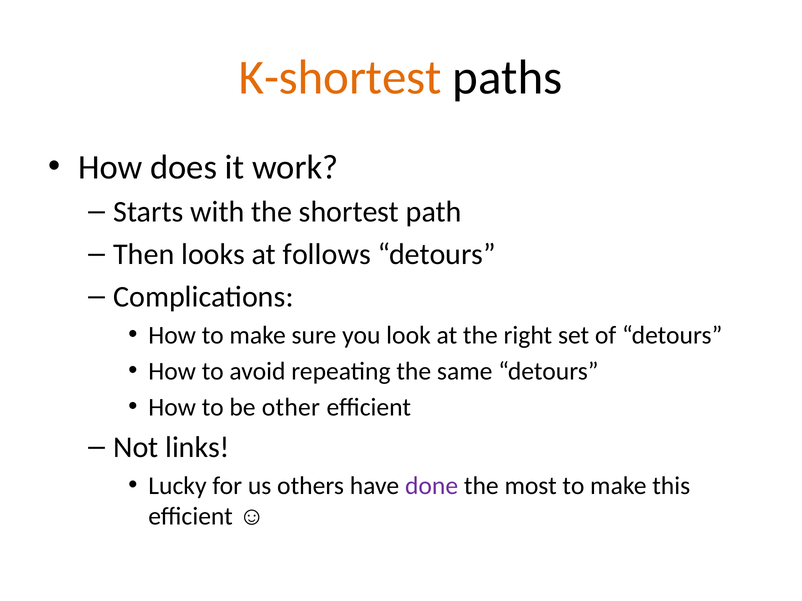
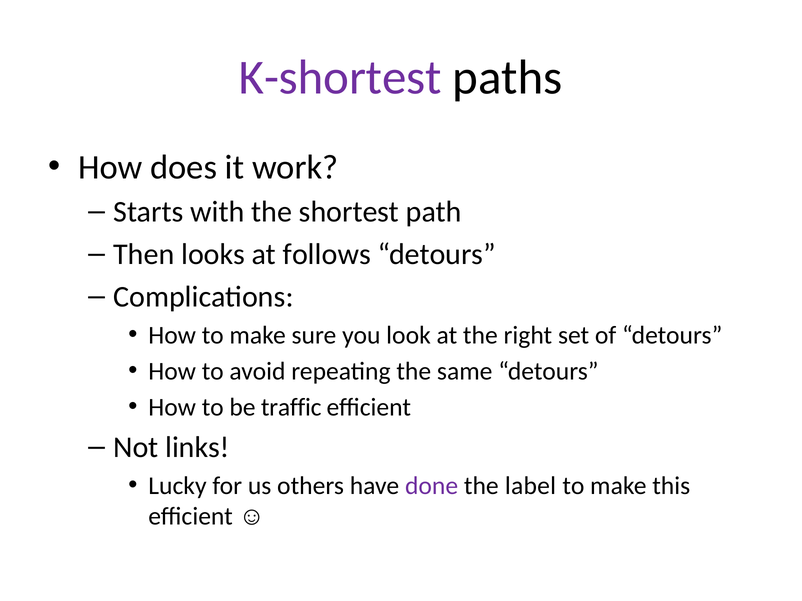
K-shortest colour: orange -> purple (340, 78)
other: other -> traffic (291, 408)
most: most -> label (530, 486)
